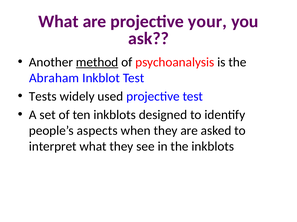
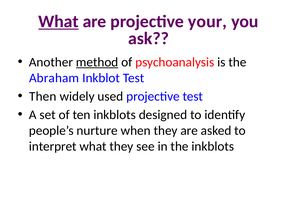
What underline: none -> present (58, 22)
Tests: Tests -> Then (43, 97)
aspects: aspects -> nurture (97, 131)
